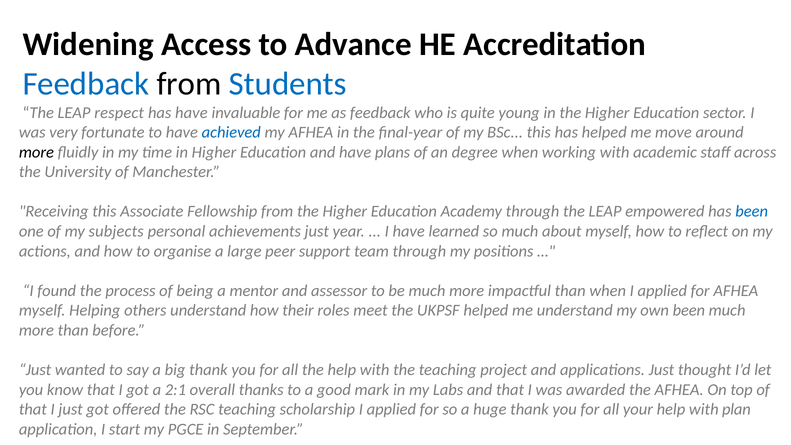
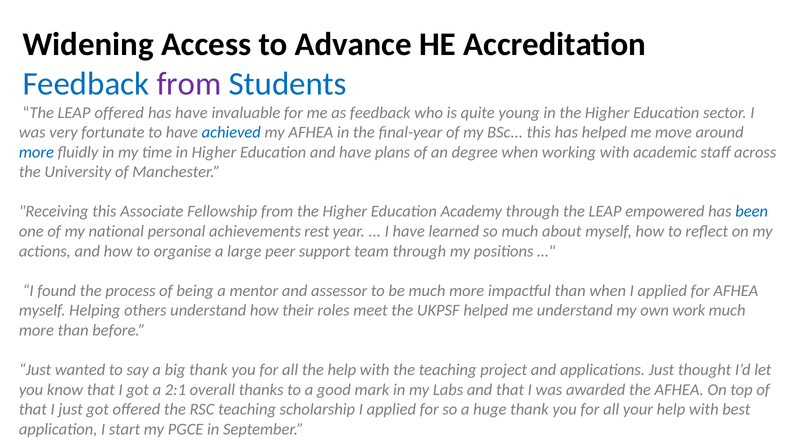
from colour: black -> purple (189, 84)
LEAP respect: respect -> offered (119, 113)
more colour: black -> blue (36, 152)
subjects: subjects -> national (116, 231)
achievements just: just -> rest (317, 231)
own been: been -> work (689, 310)
plan: plan -> best (736, 409)
